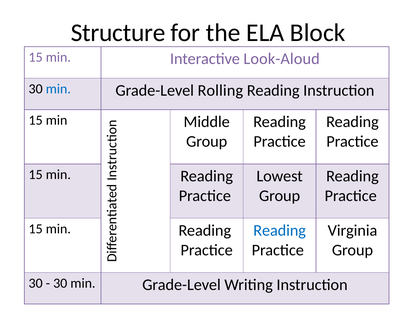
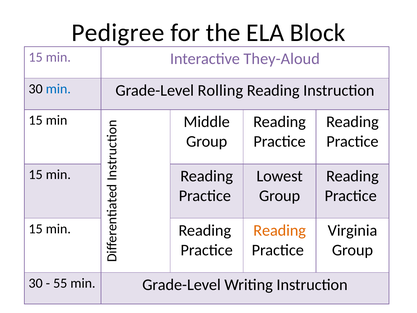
Structure: Structure -> Pedigree (118, 33)
Look-Aloud: Look-Aloud -> They-Aloud (282, 59)
Reading colour: blue -> orange (280, 230)
30: 30 -> 55 (60, 283)
